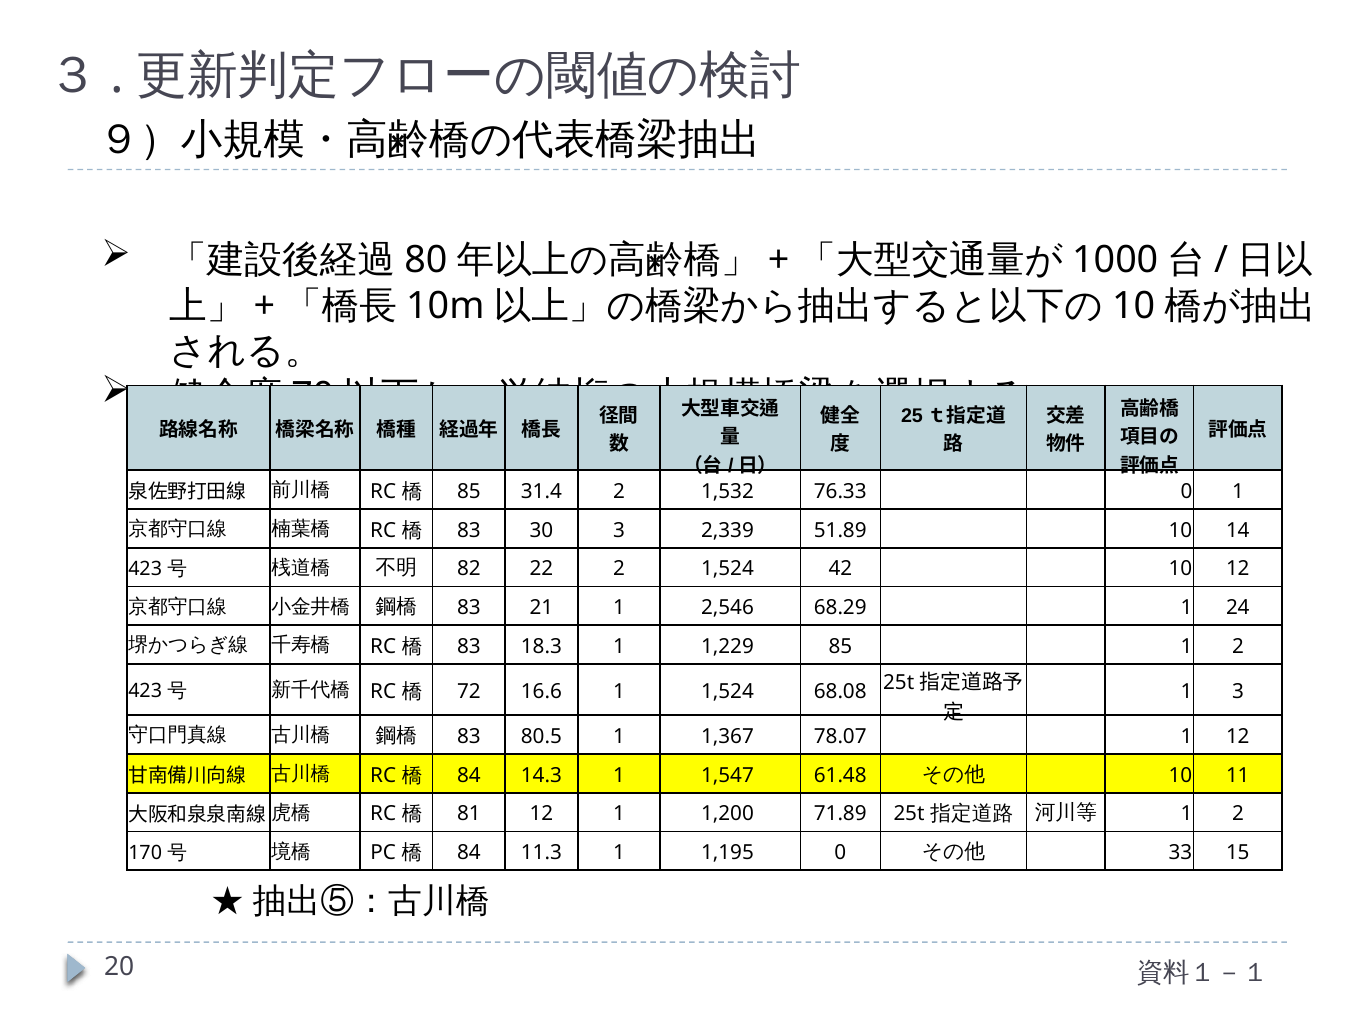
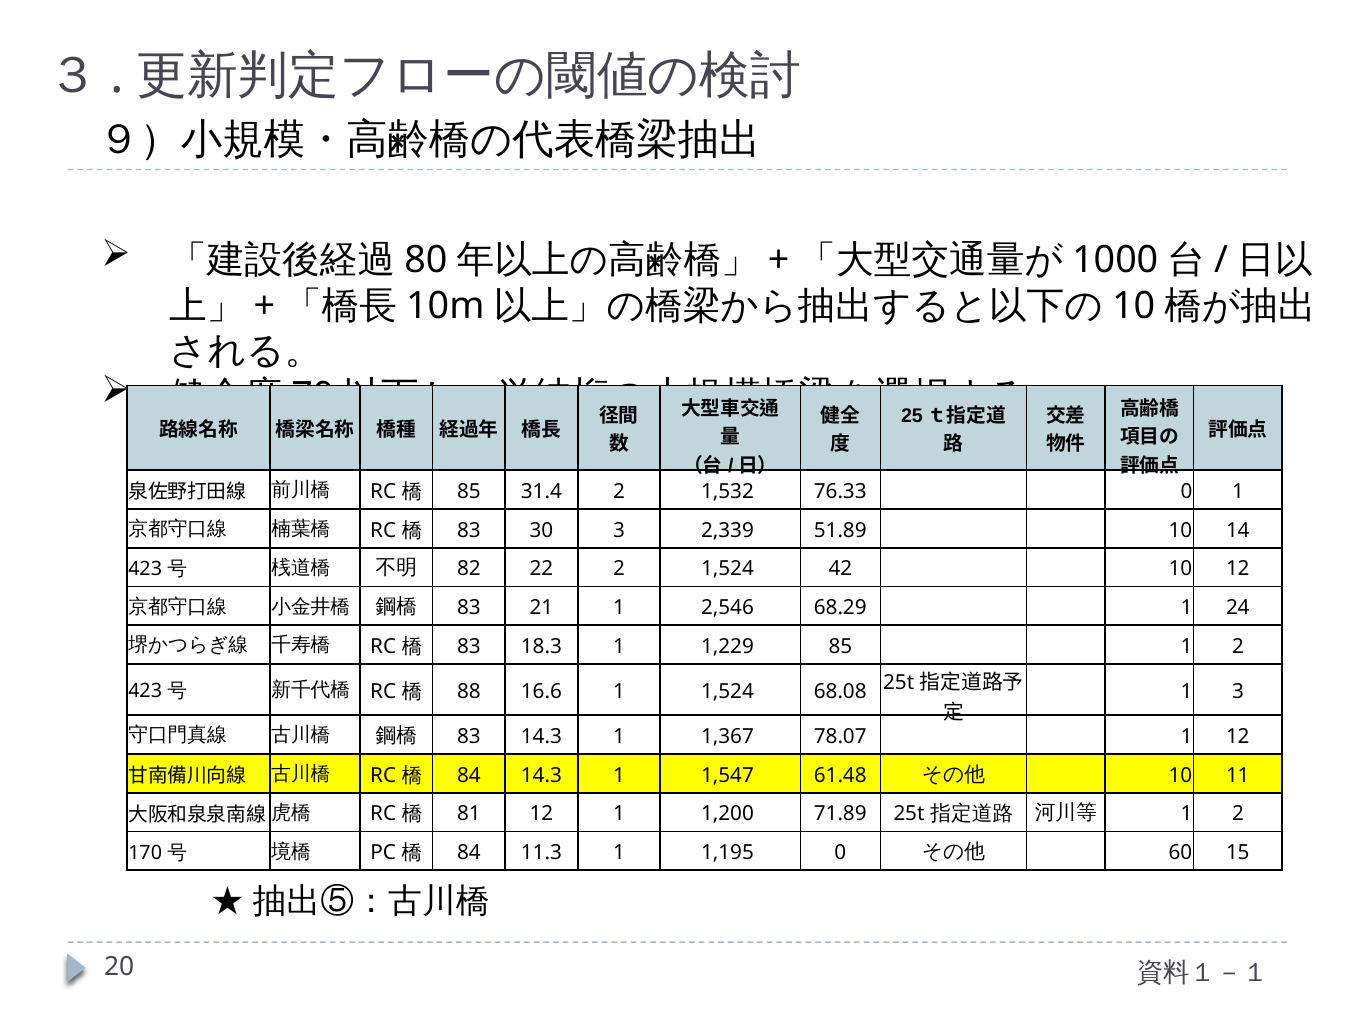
72: 72 -> 88 (469, 691)
83 80.5: 80.5 -> 14.3 (541, 736)
33: 33 -> 60 (1180, 852)
